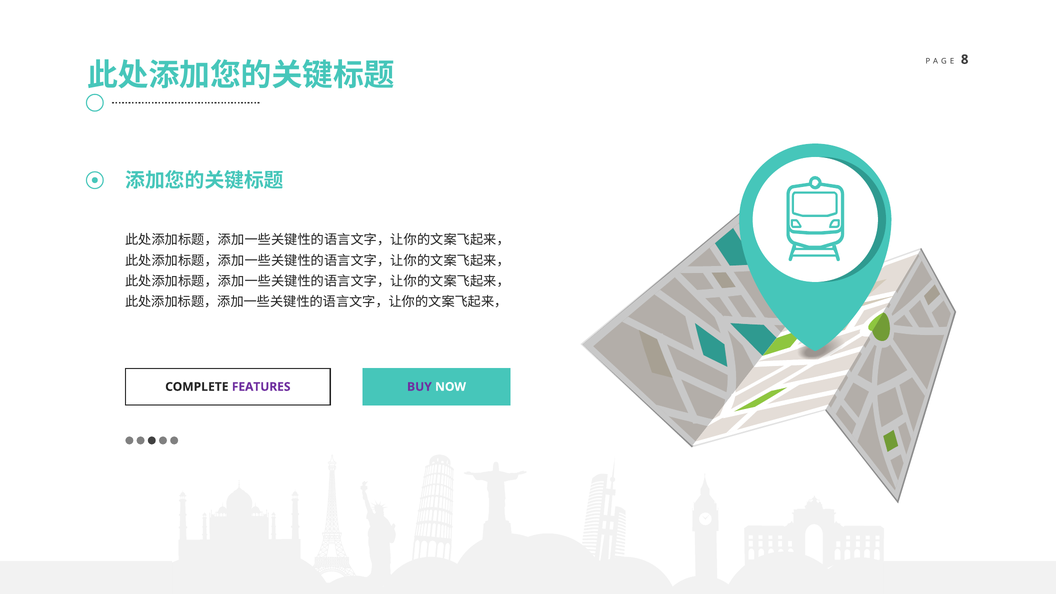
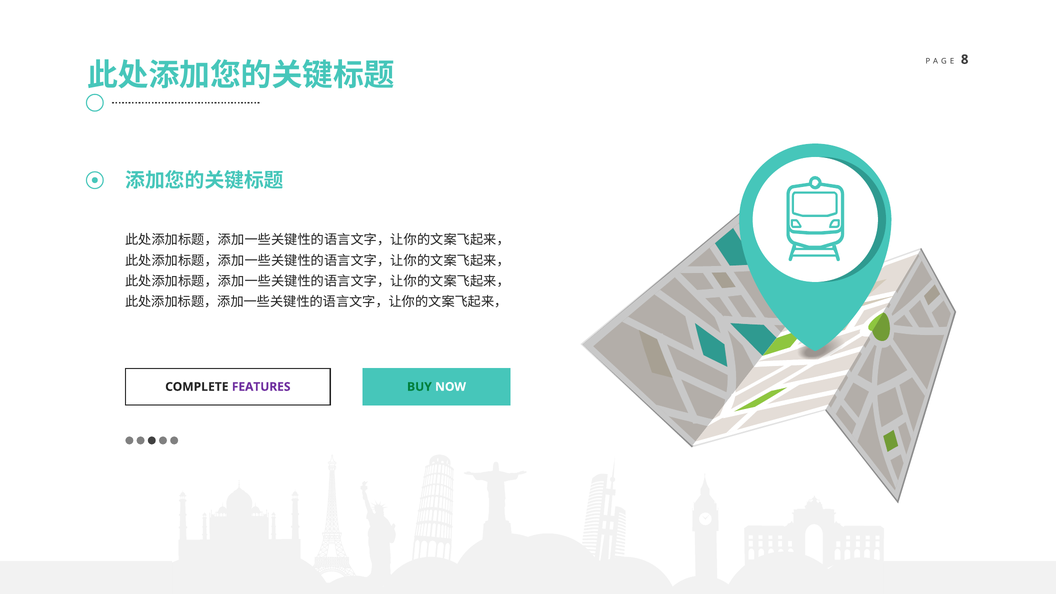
BUY colour: purple -> green (419, 387)
